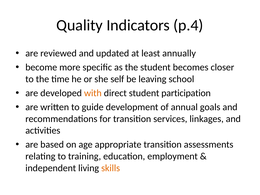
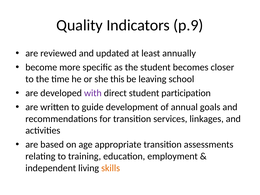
p.4: p.4 -> p.9 (188, 25)
self: self -> this (117, 79)
with colour: orange -> purple (93, 93)
